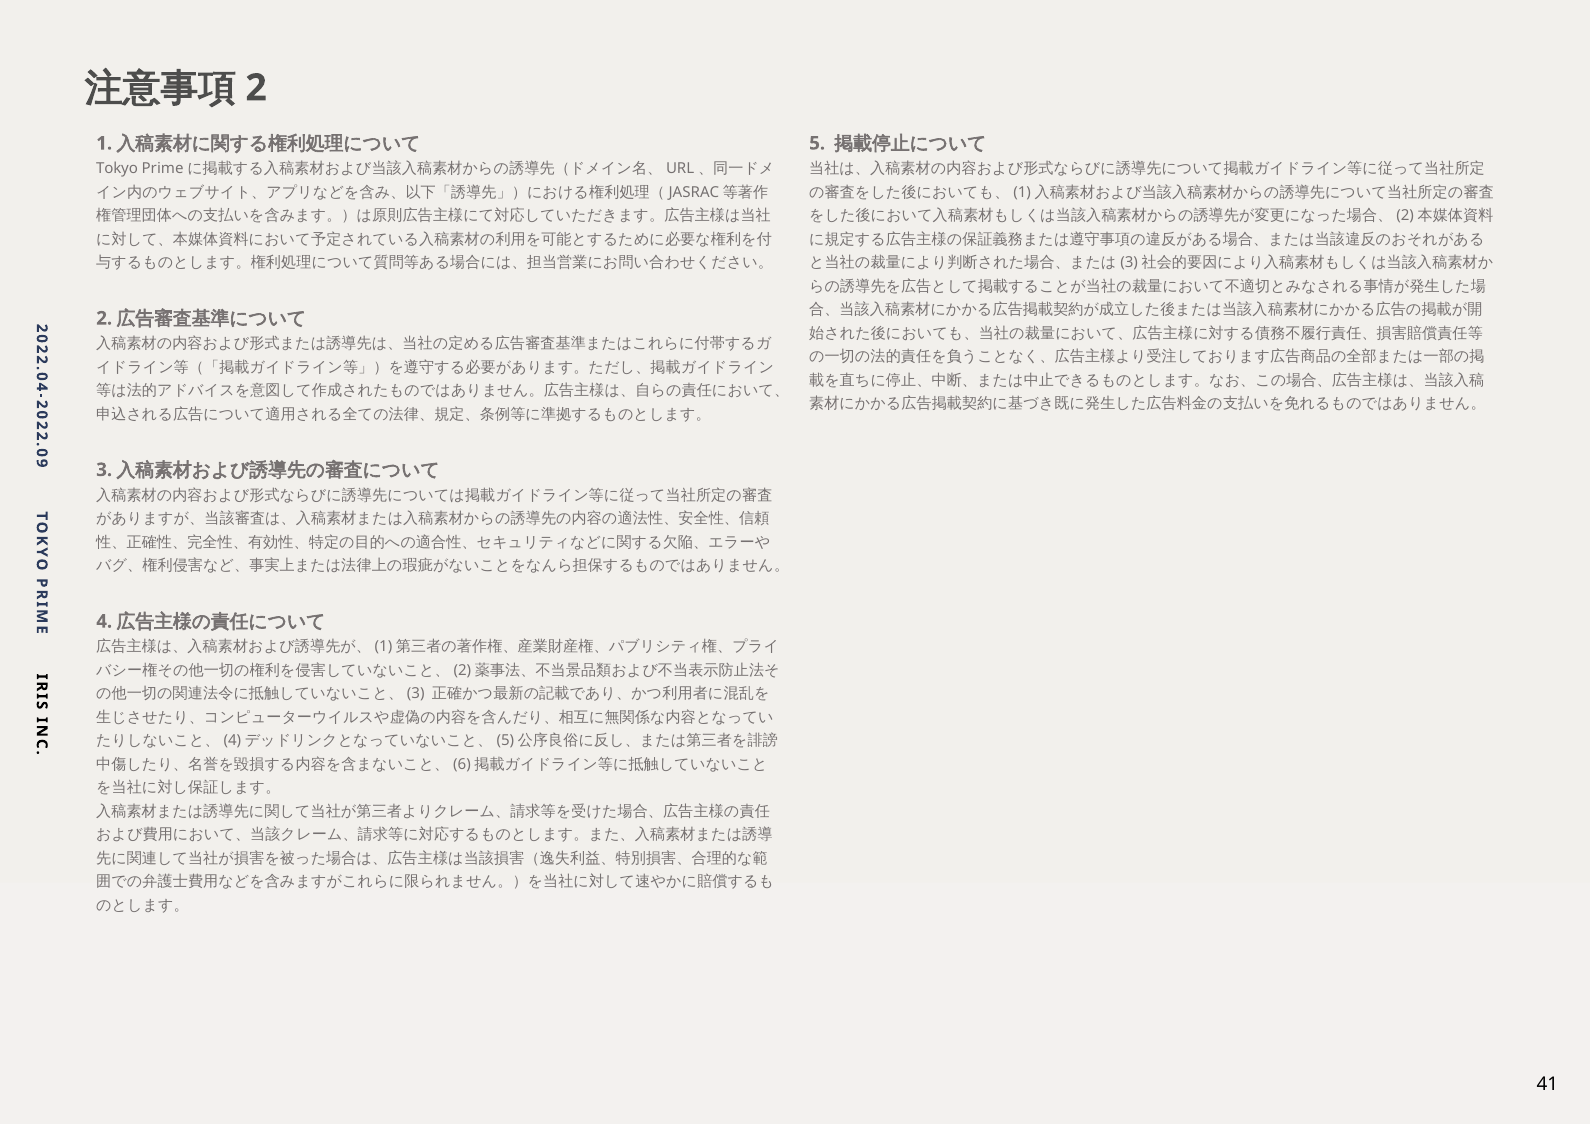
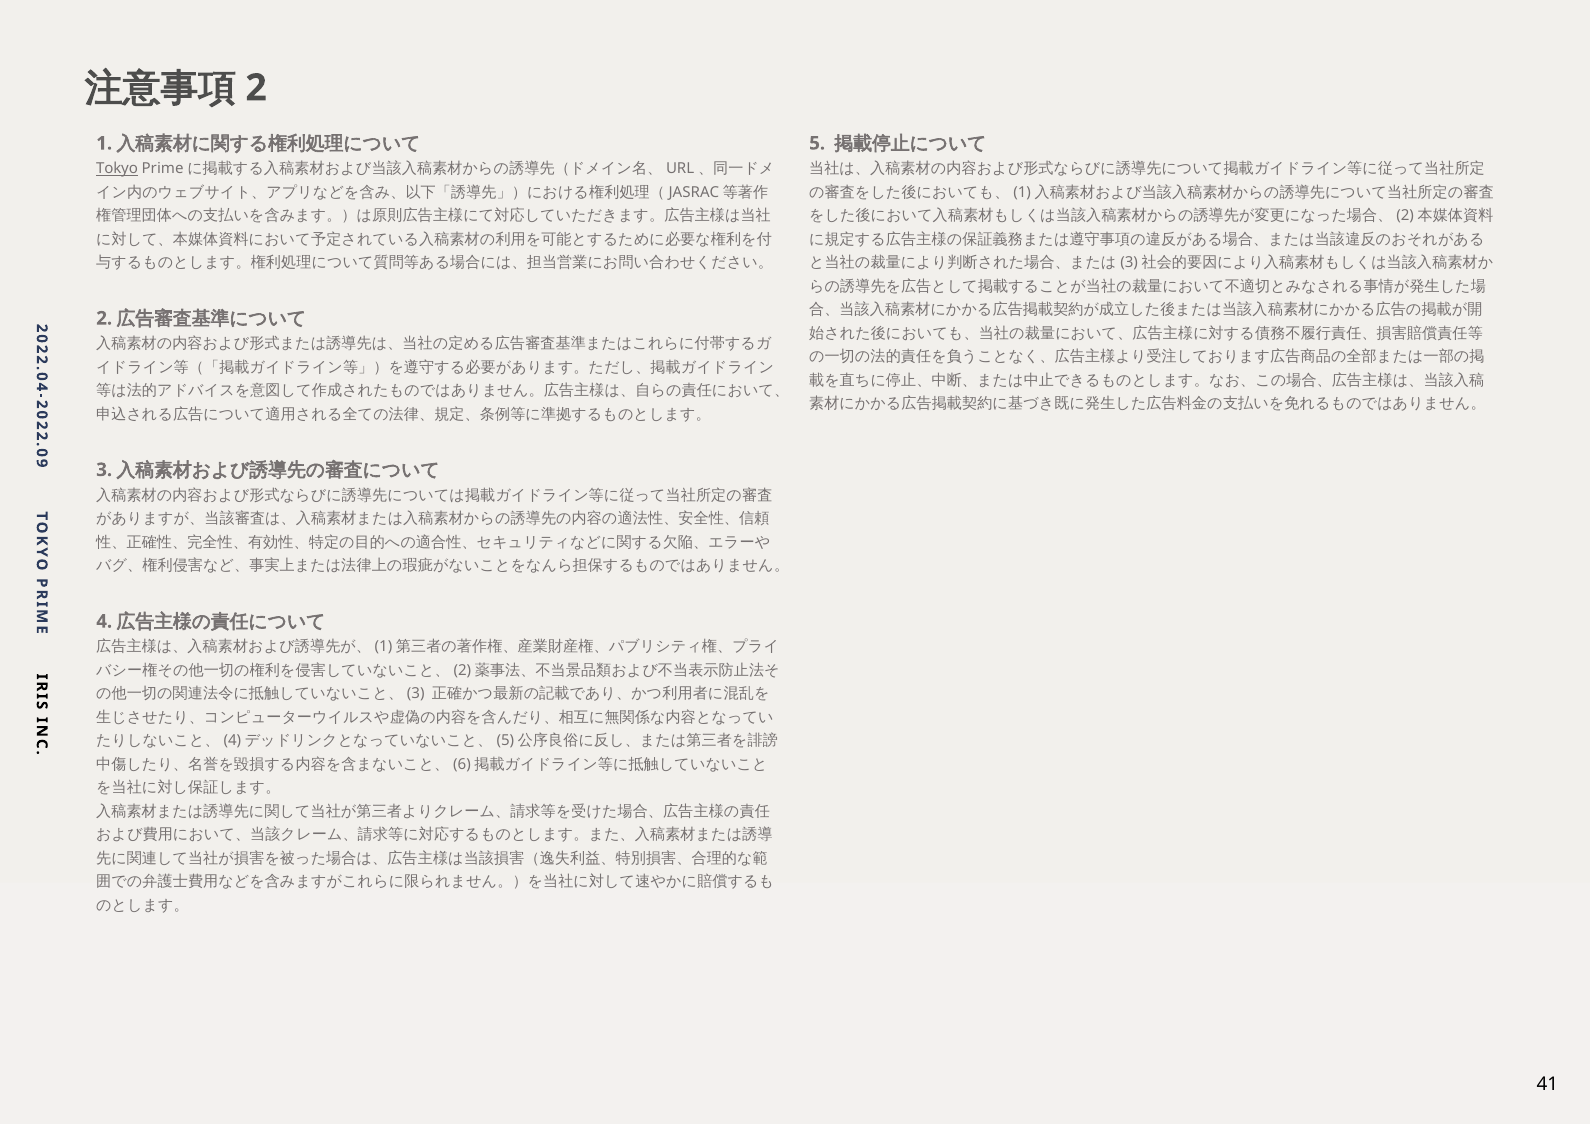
Tokyo underline: none -> present (117, 169)
